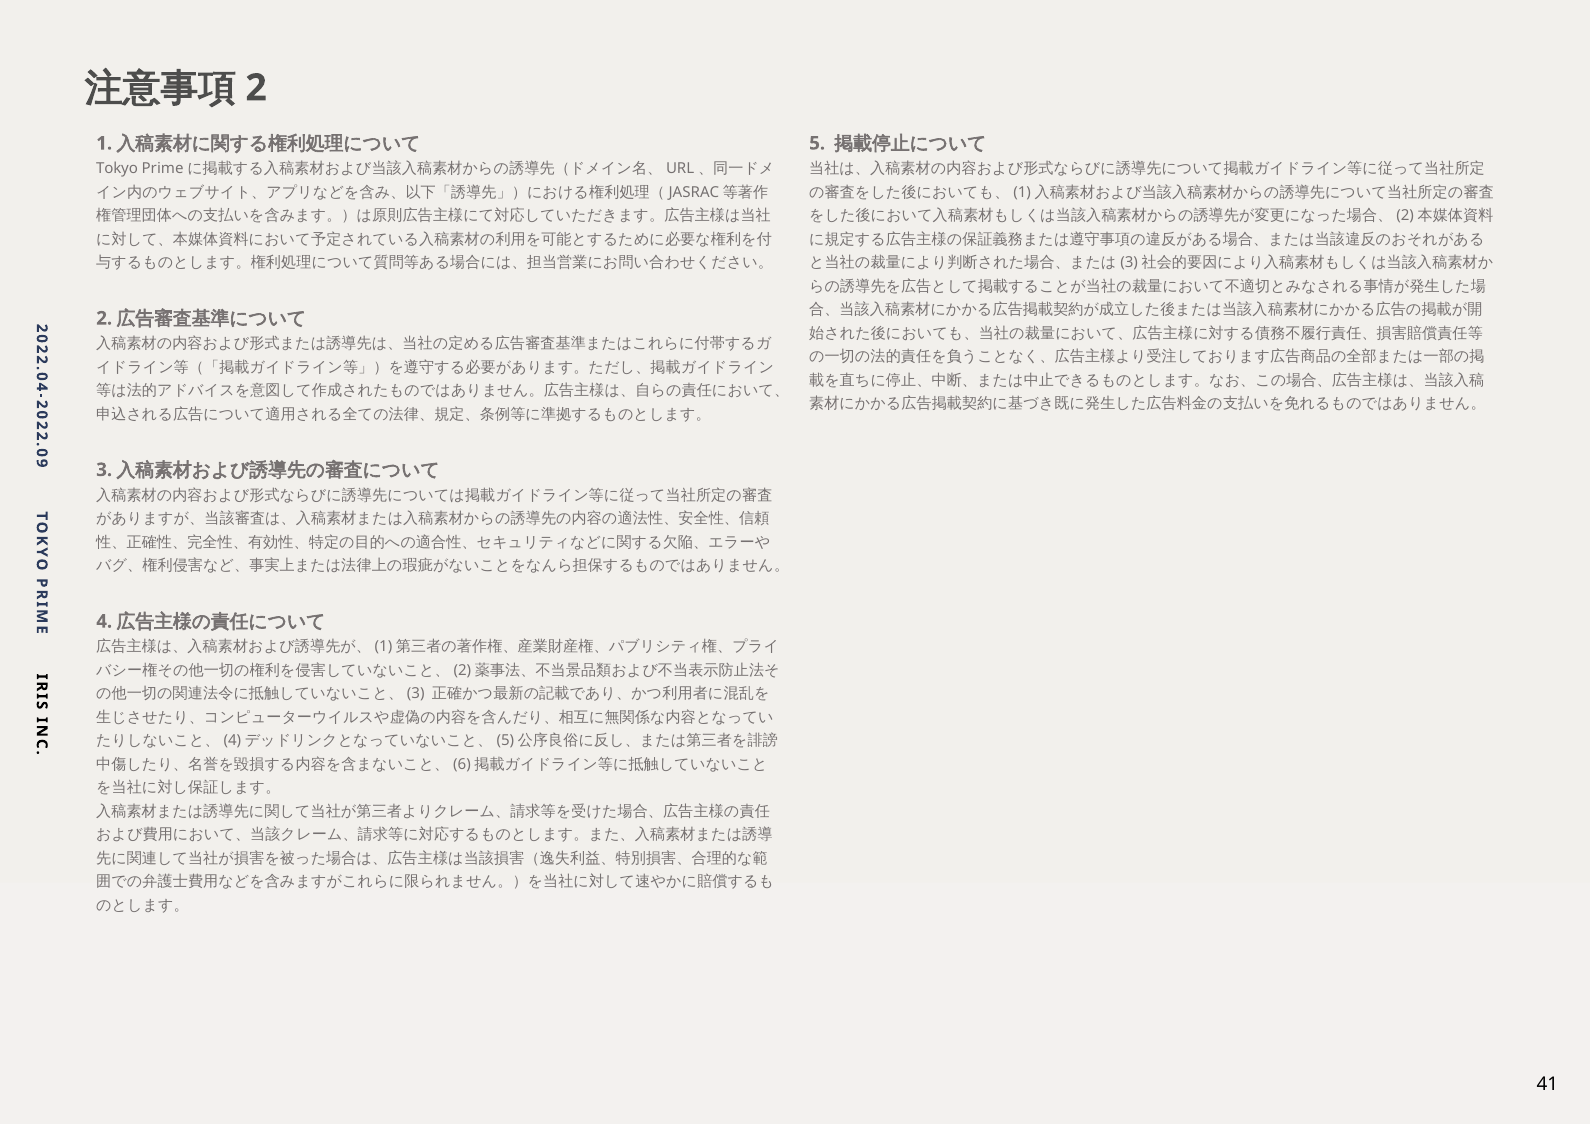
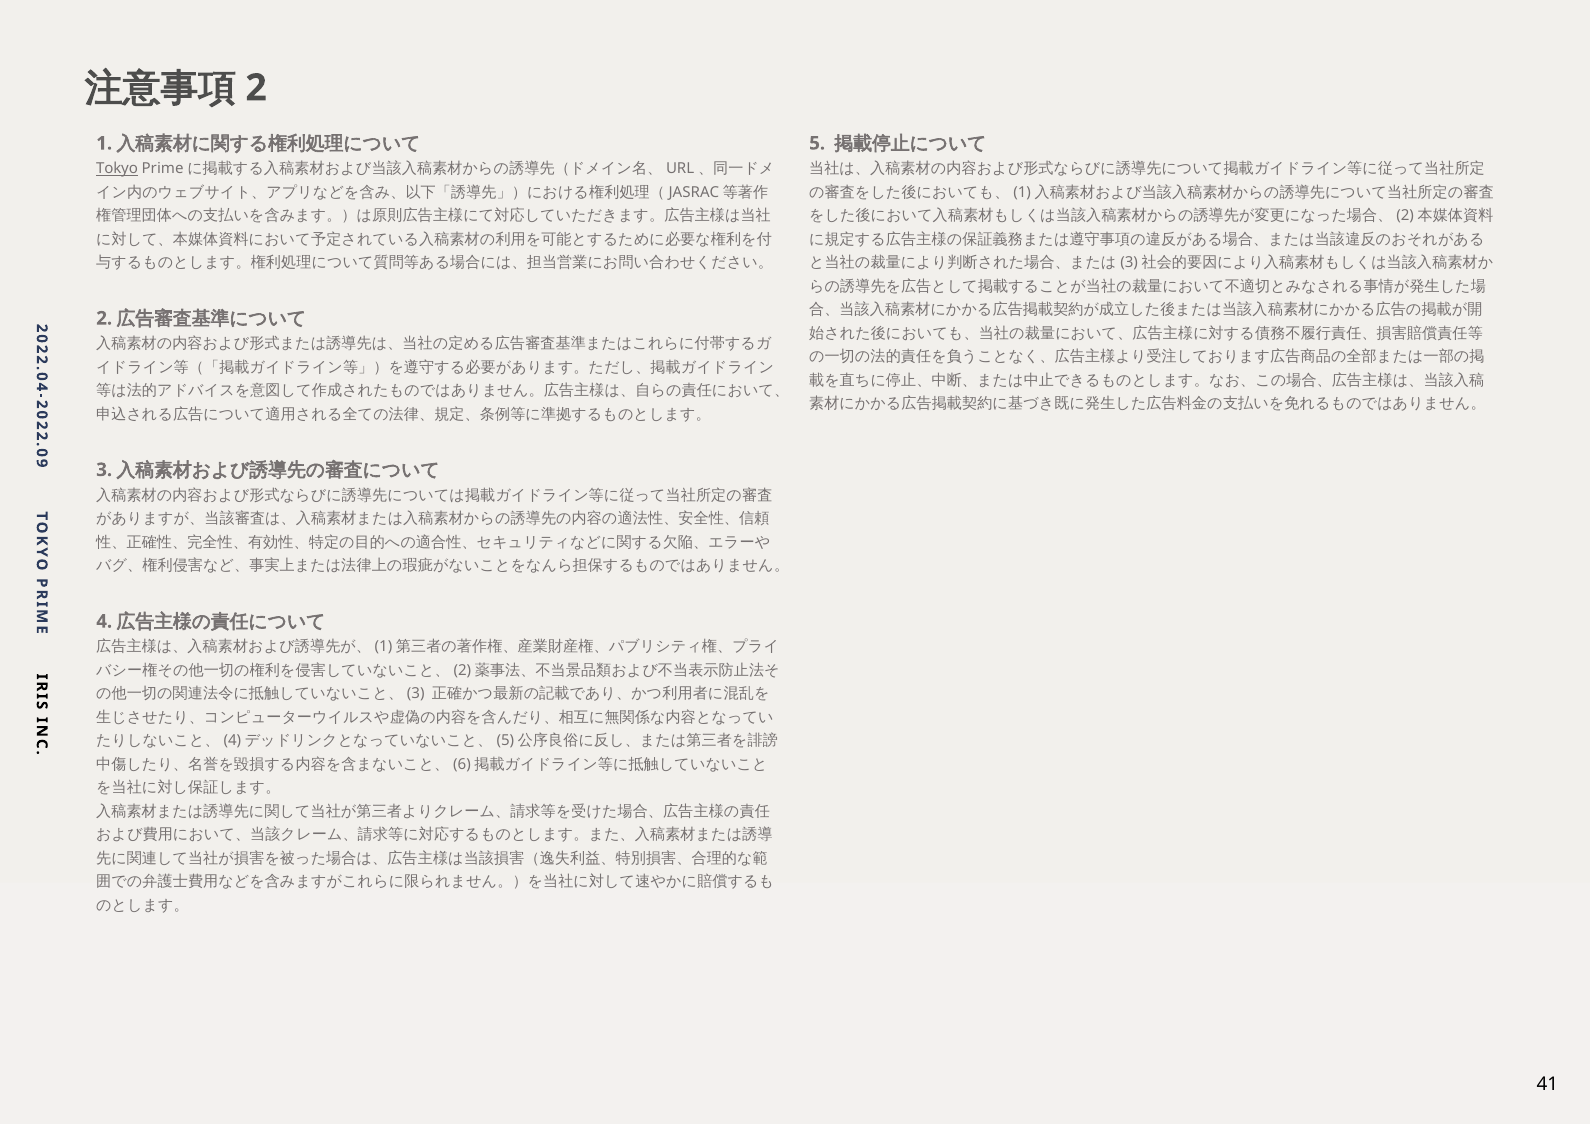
Tokyo underline: none -> present (117, 169)
